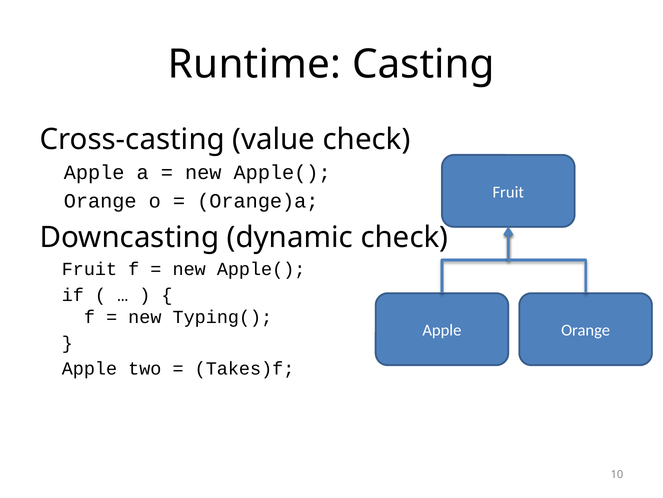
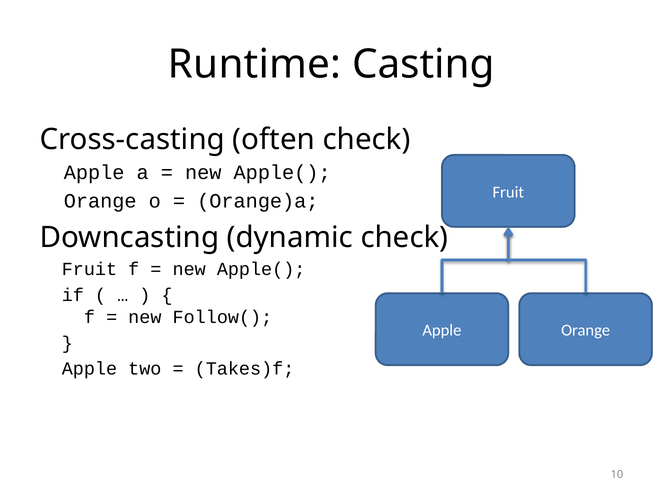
value: value -> often (274, 139)
Typing(: Typing( -> Follow( (222, 317)
